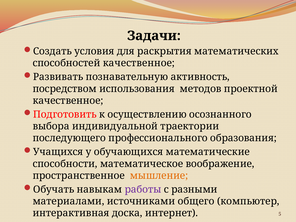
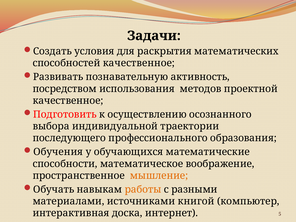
Учащихся: Учащихся -> Обучения (58, 152)
работы colour: purple -> orange (143, 189)
общего: общего -> книгой (196, 201)
